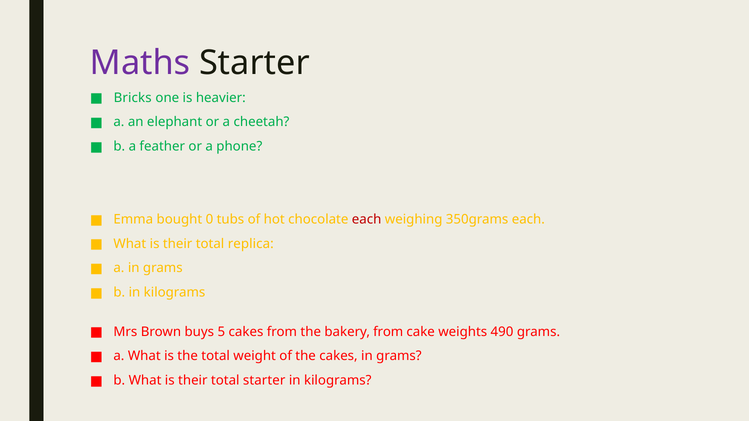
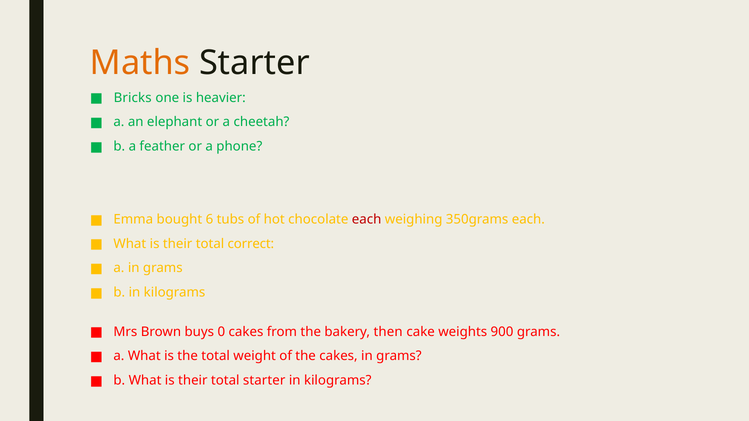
Maths colour: purple -> orange (140, 63)
0: 0 -> 6 (209, 220)
replica: replica -> correct (251, 244)
5: 5 -> 0 (221, 332)
bakery from: from -> then (388, 332)
490: 490 -> 900 (502, 332)
